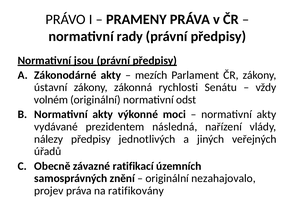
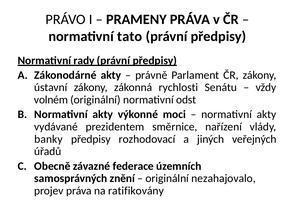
rady: rady -> tato (130, 37)
jsou: jsou -> rady (84, 61)
mezích: mezích -> právně (151, 75)
následná: následná -> směrnice (175, 127)
nálezy: nálezy -> banky (49, 139)
jednotlivých: jednotlivých -> rozhodovací (147, 139)
ratifikací: ratifikací -> federace (133, 166)
